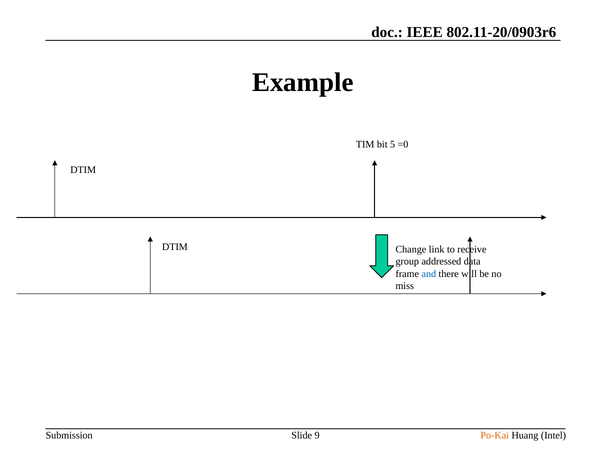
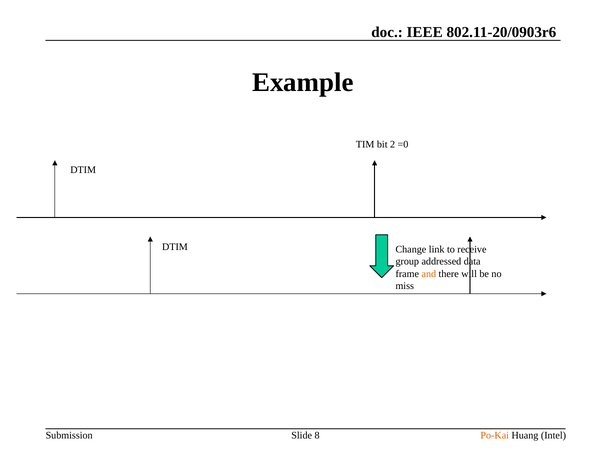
5: 5 -> 2 (393, 145)
and colour: blue -> orange (429, 274)
9: 9 -> 8 (317, 436)
